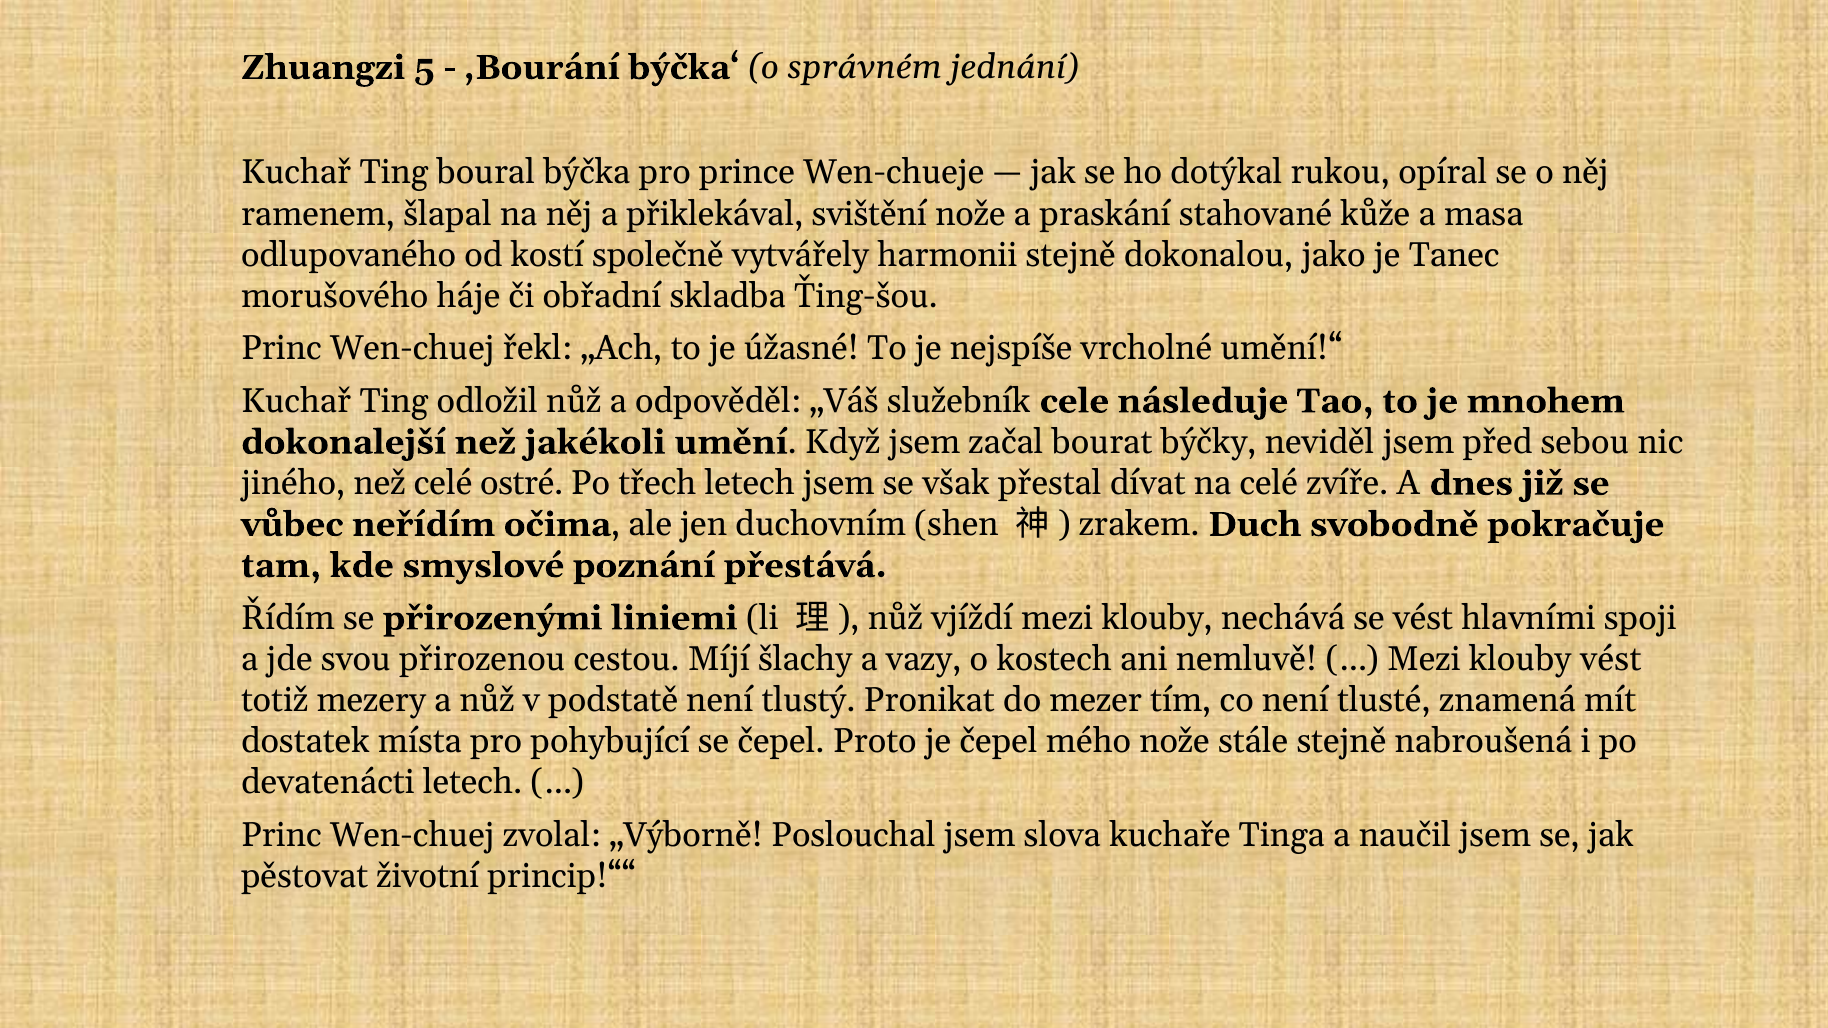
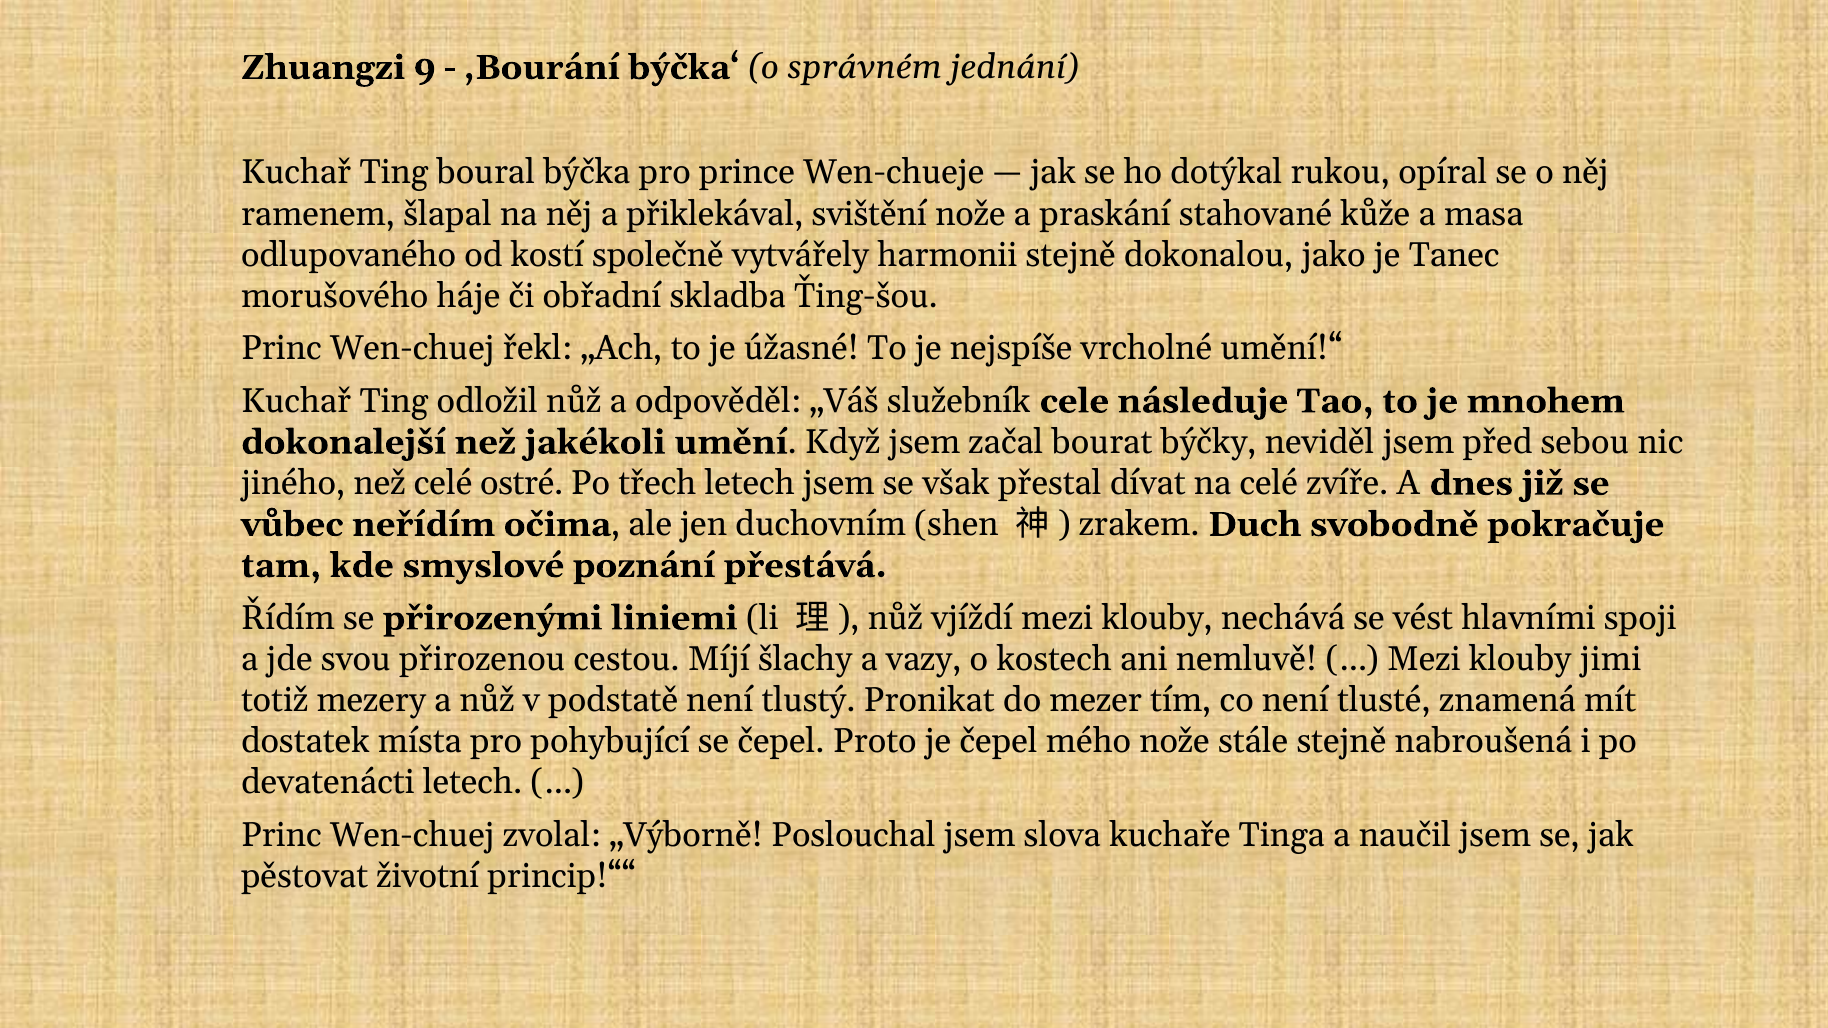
5: 5 -> 9 (425, 68)
klouby vést: vést -> jimi (1611, 659)
